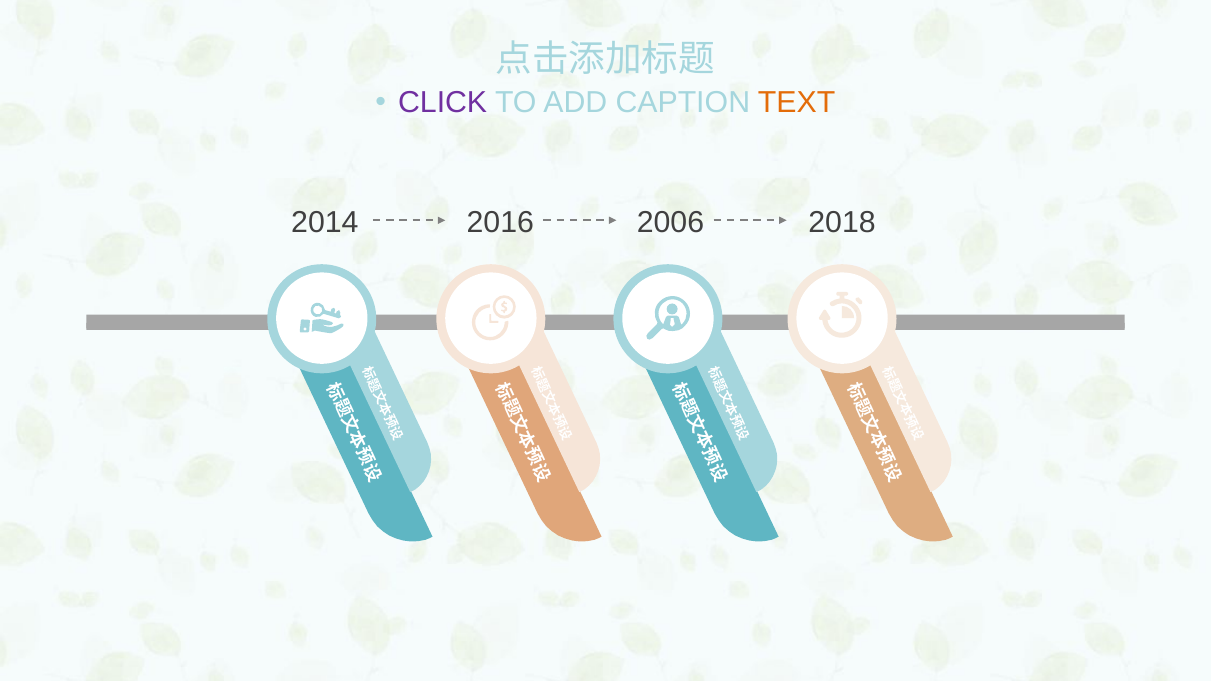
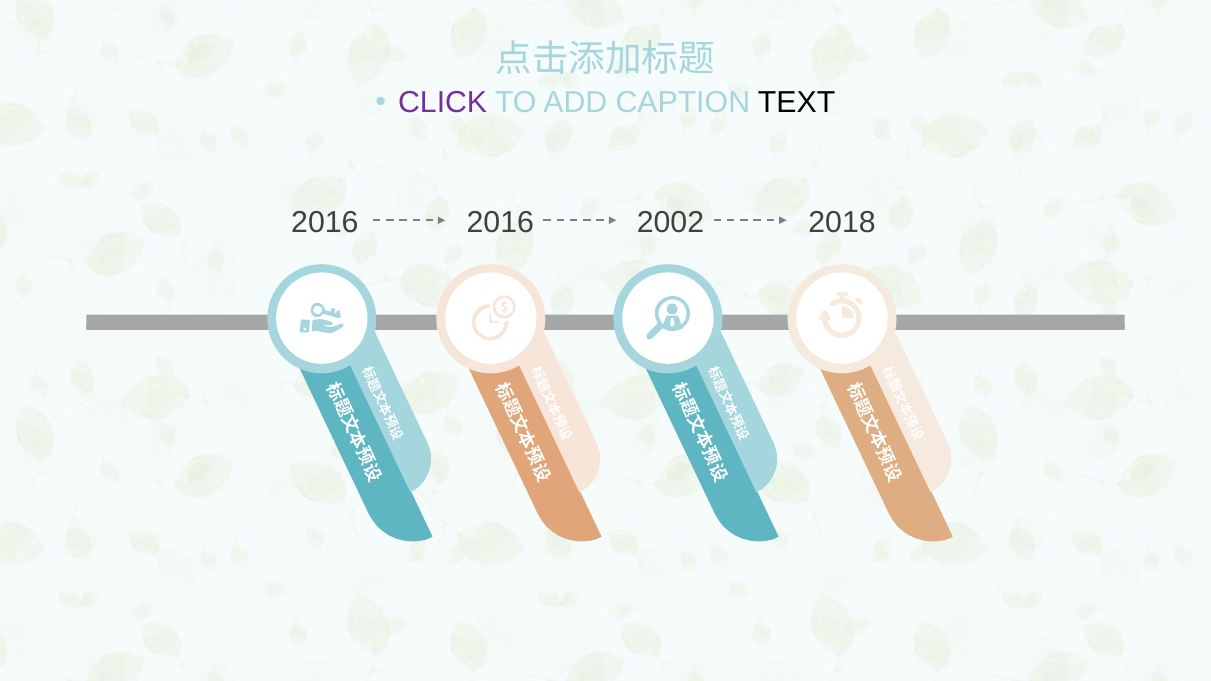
TEXT colour: orange -> black (797, 103)
2014: 2014 -> 2016 (325, 222)
2006: 2006 -> 2002 (670, 222)
